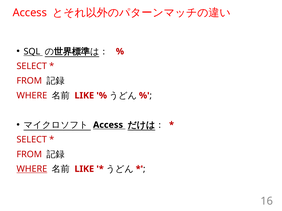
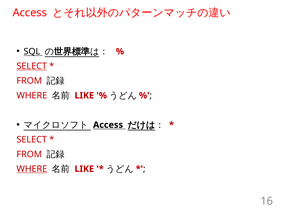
SELECT underline: none -> present (32, 66)
